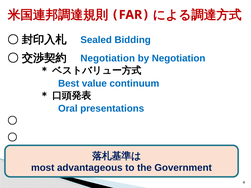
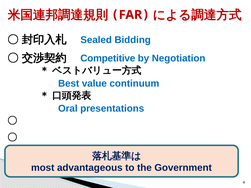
Negotiation: Negotiation -> Competitive (108, 58)
